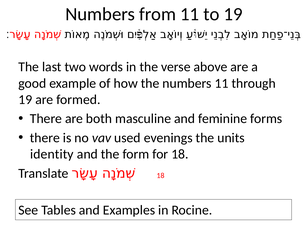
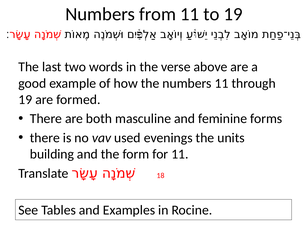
identity: identity -> building (52, 154)
for 18: 18 -> 11 (180, 154)
